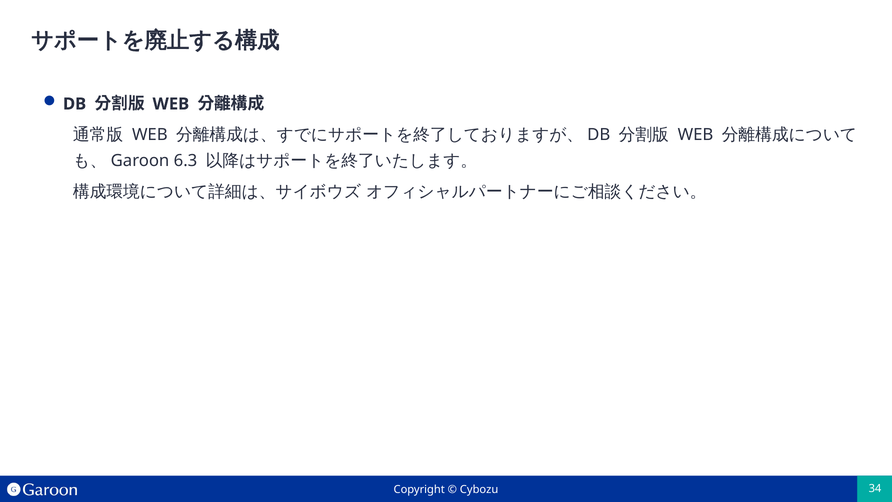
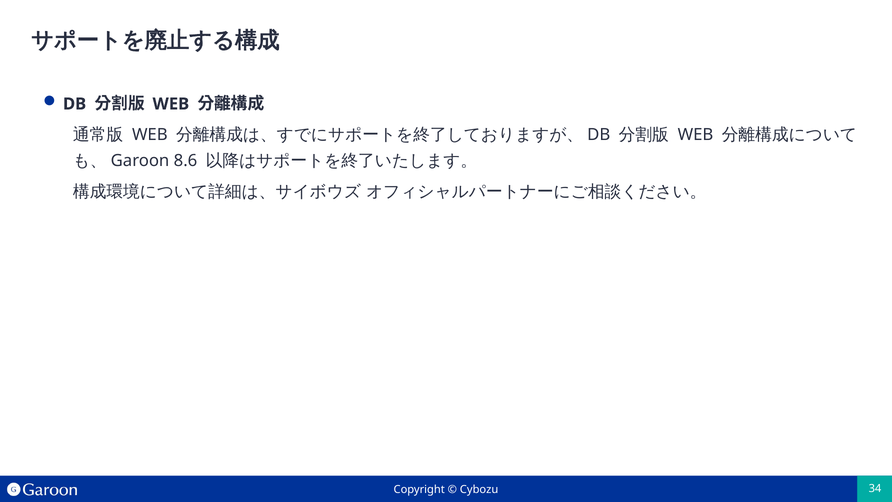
6.3: 6.3 -> 8.6 (185, 161)
